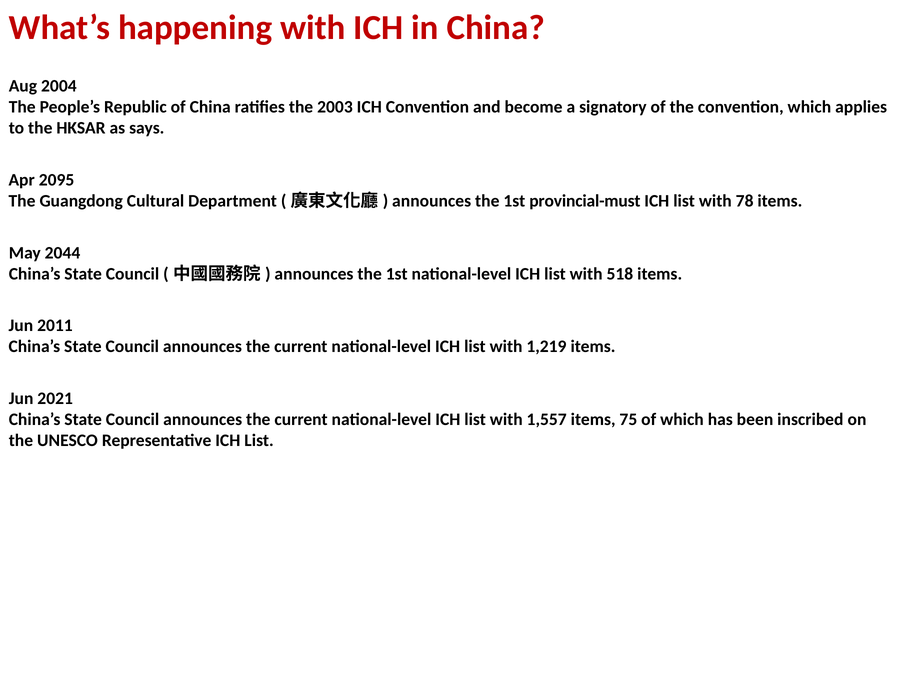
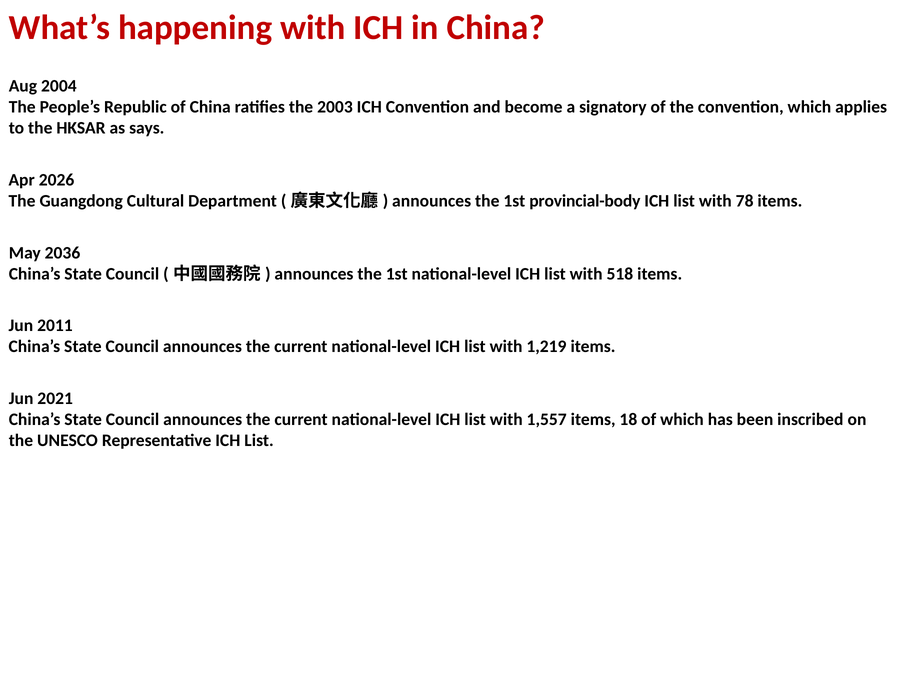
2095: 2095 -> 2026 (57, 180)
provincial-must: provincial-must -> provincial-body (585, 201)
2044: 2044 -> 2036 (62, 253)
75: 75 -> 18 (628, 419)
